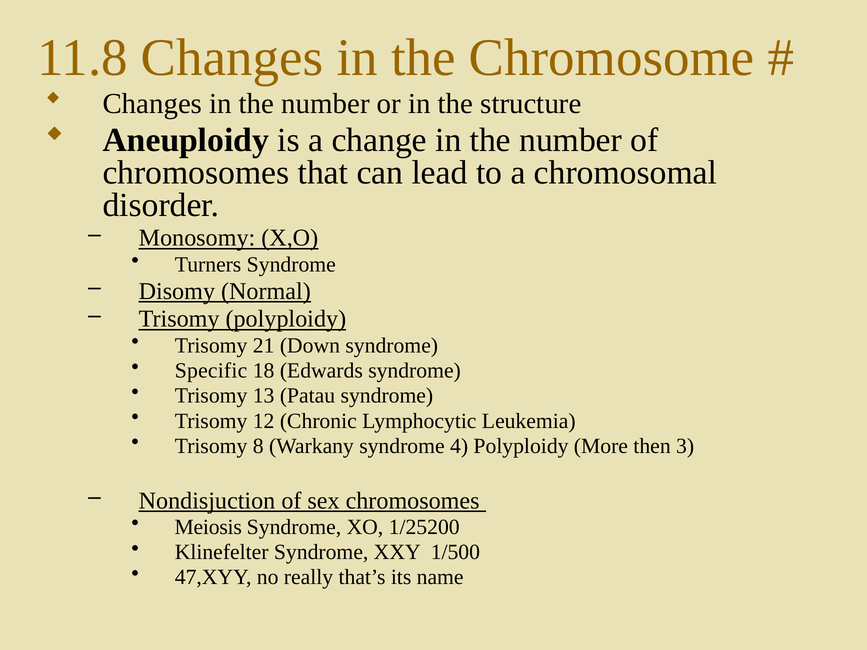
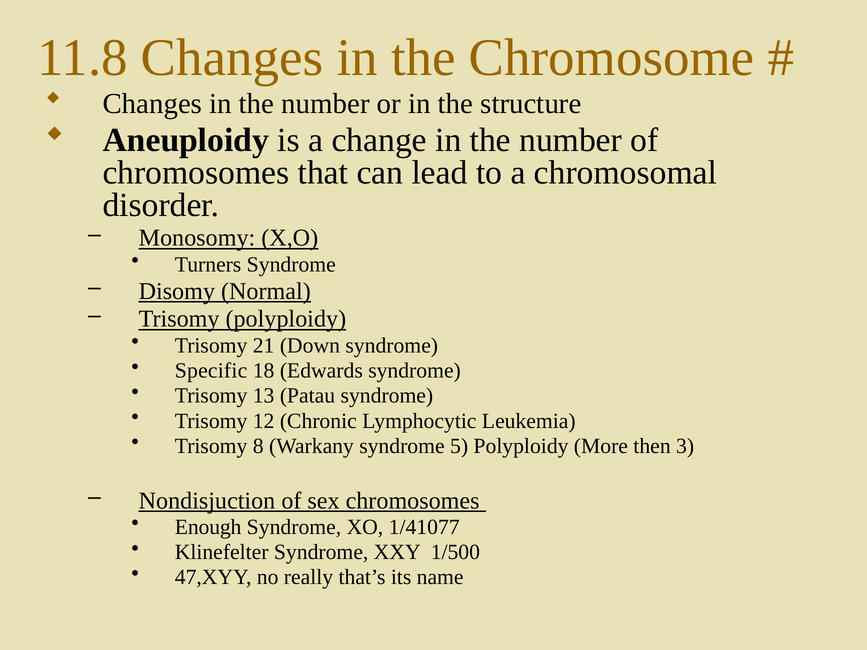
4: 4 -> 5 (459, 446)
Meiosis: Meiosis -> Enough (208, 527)
1/25200: 1/25200 -> 1/41077 (424, 527)
